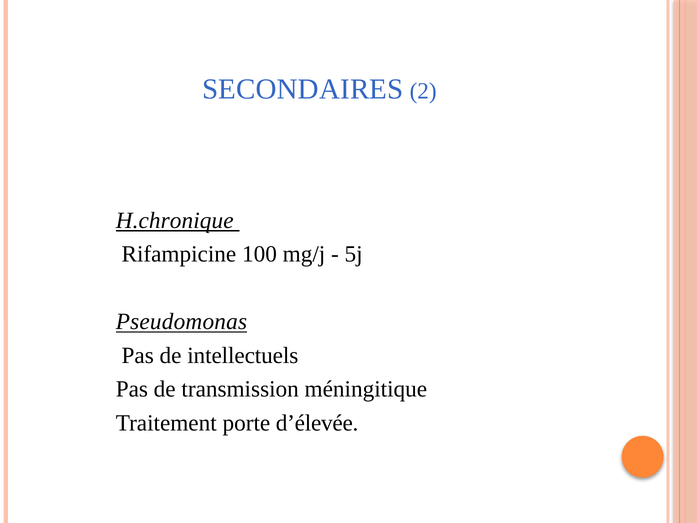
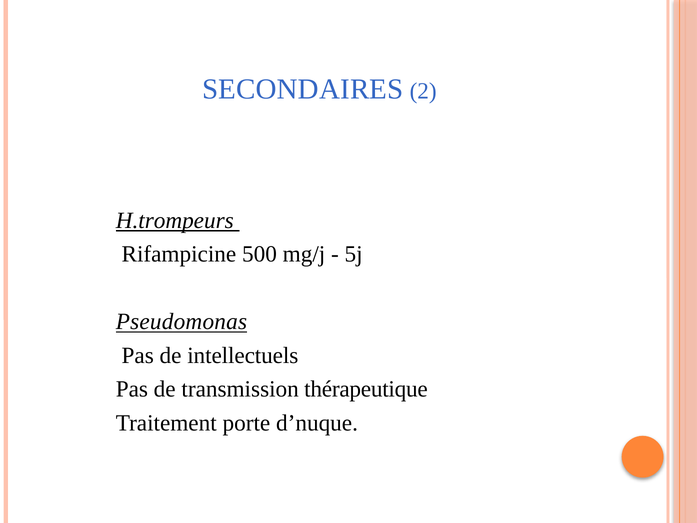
H.chronique: H.chronique -> H.trompeurs (175, 220)
100: 100 -> 500 (259, 254)
méningitique: méningitique -> thérapeutique (366, 389)
d’élevée: d’élevée -> d’nuque (317, 423)
